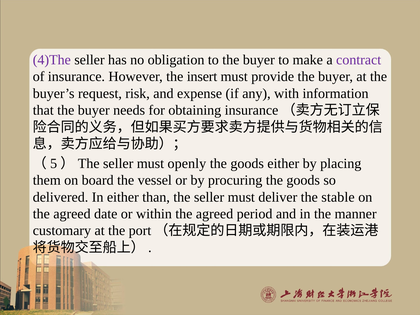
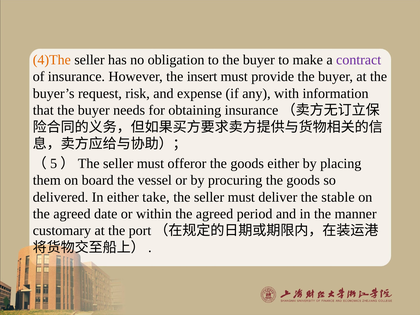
4)The colour: purple -> orange (52, 60)
openly: openly -> offeror (187, 163)
than: than -> take (156, 197)
